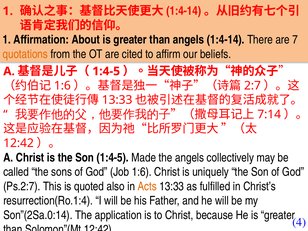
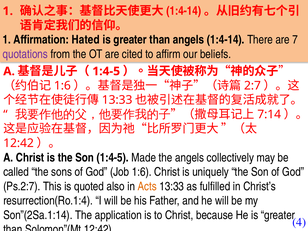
About: About -> Hated (86, 40)
quotations colour: orange -> purple (25, 54)
Son”(2Sa.0:14: Son”(2Sa.0:14 -> Son”(2Sa.1:14 (38, 215)
